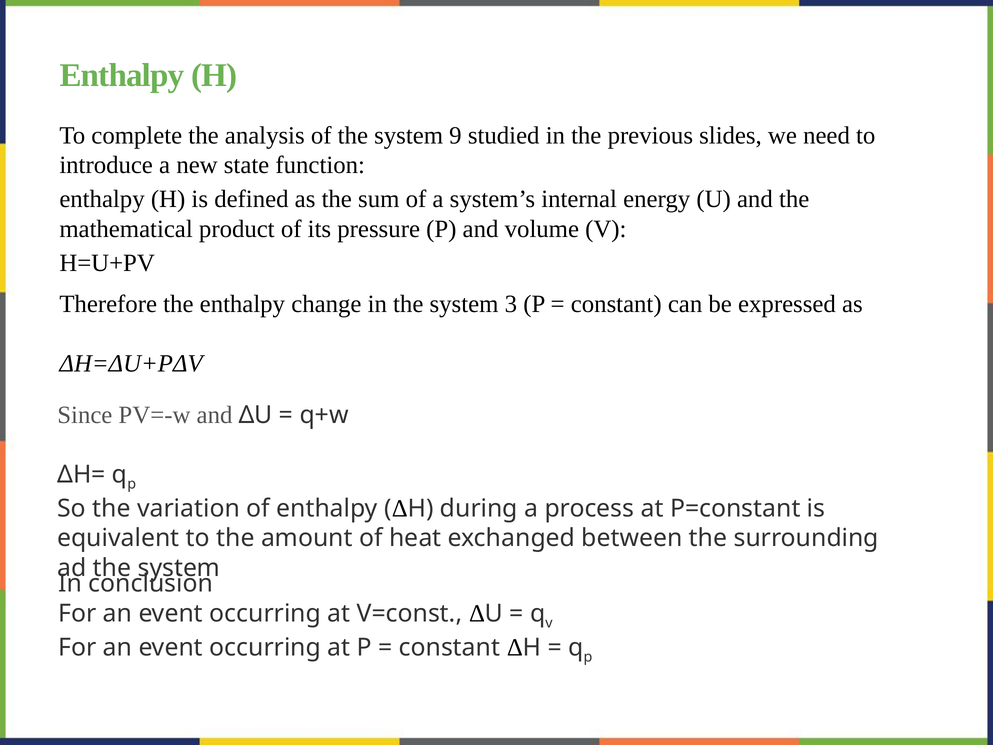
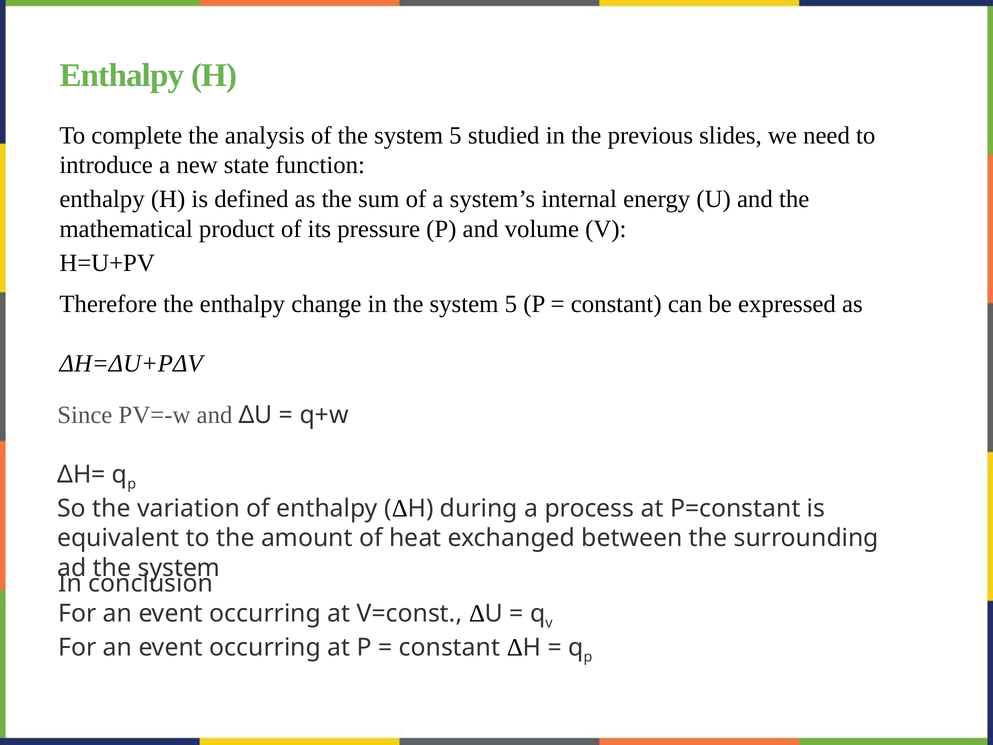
of the system 9: 9 -> 5 (455, 135)
in the system 3: 3 -> 5 (511, 304)
